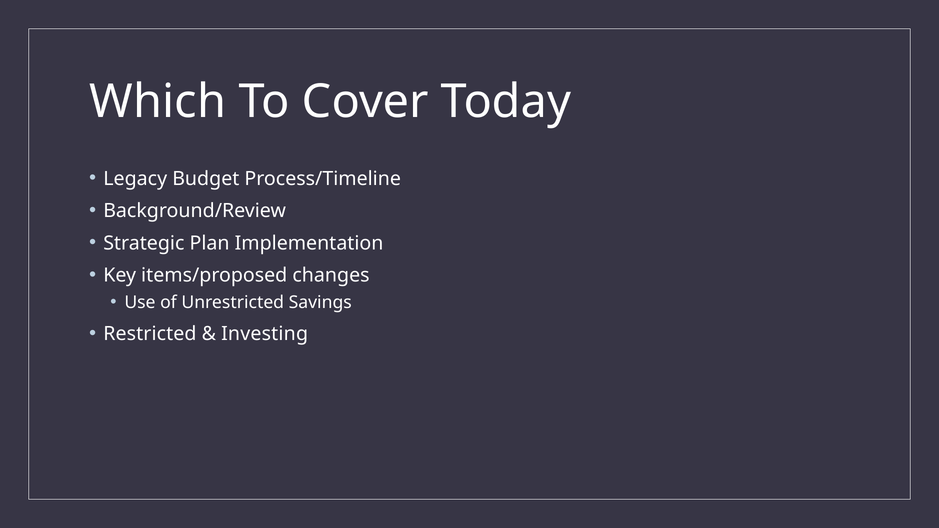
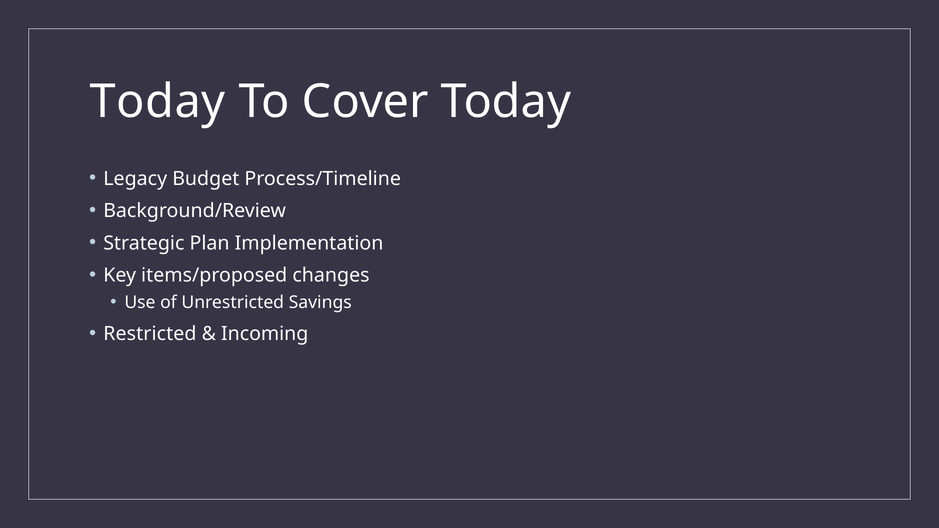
Which: Which -> Today (158, 102)
Investing: Investing -> Incoming (265, 334)
